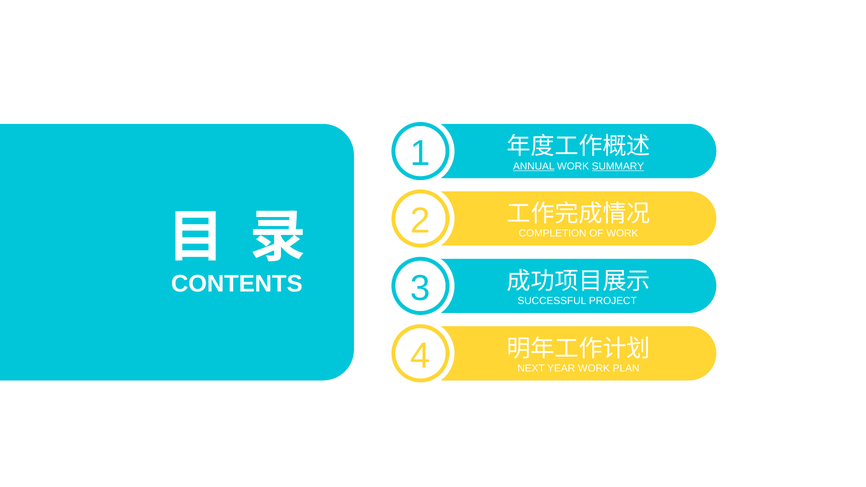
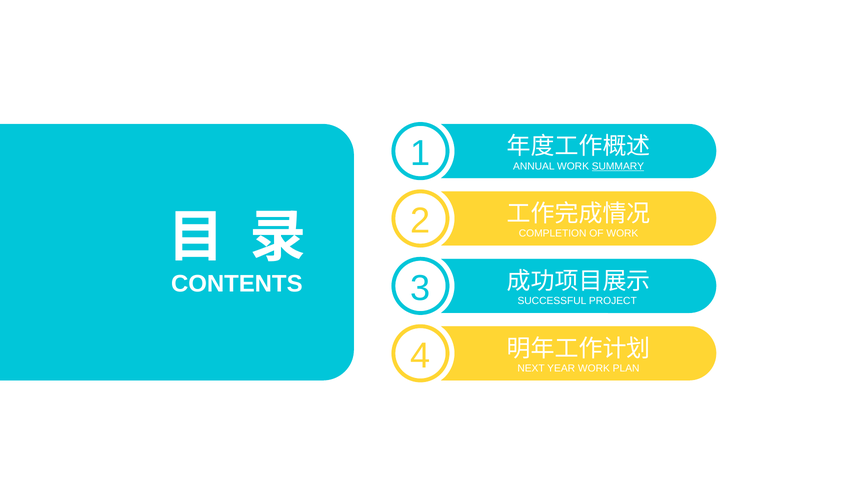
ANNUAL underline: present -> none (534, 166)
